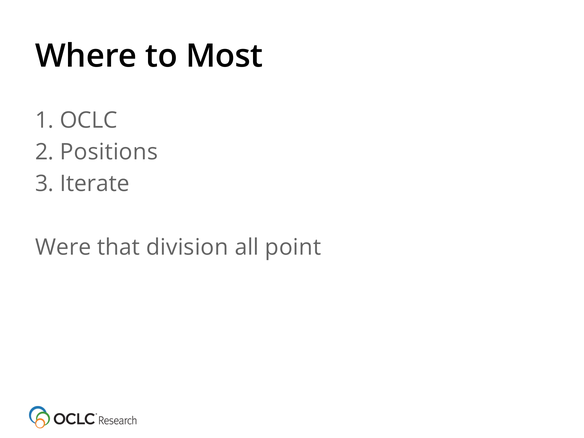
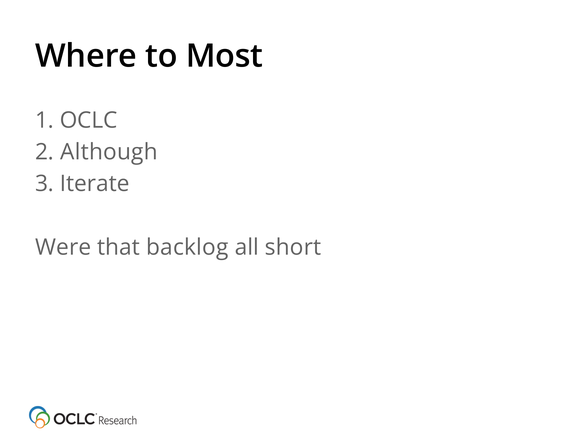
Positions: Positions -> Although (109, 152)
division: division -> backlog (187, 247)
point: point -> short (293, 247)
